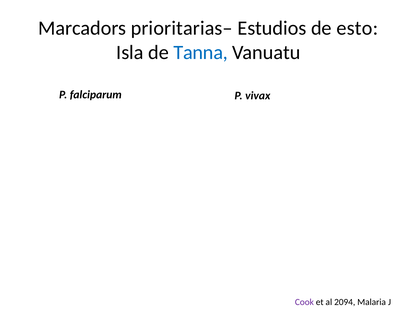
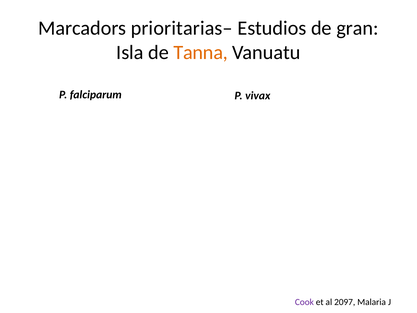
esto: esto -> gran (357, 28)
Tanna colour: blue -> orange (201, 53)
2094: 2094 -> 2097 (345, 302)
